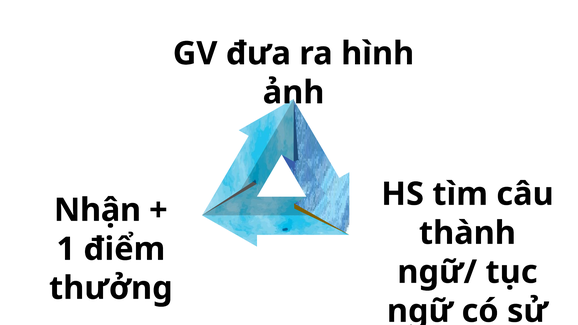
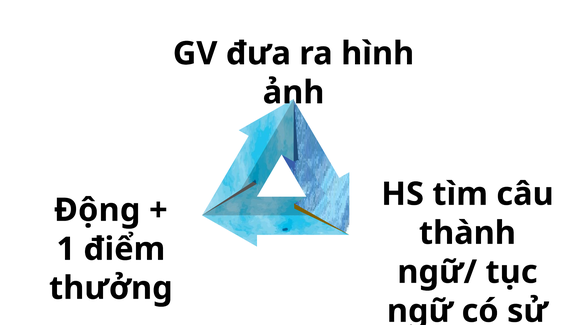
Nhận: Nhận -> Động (97, 210)
